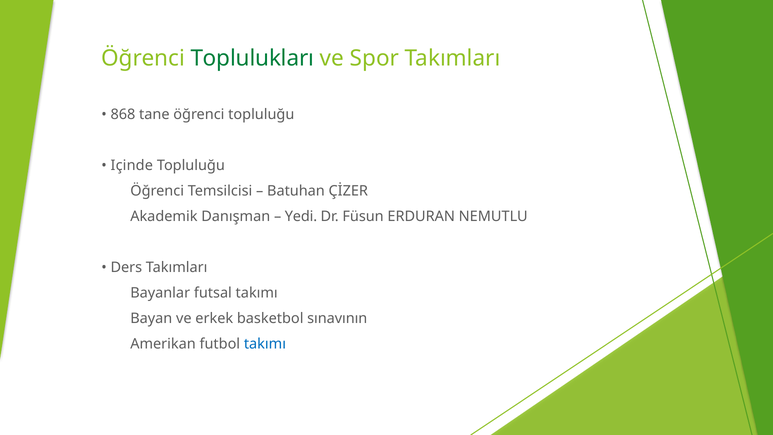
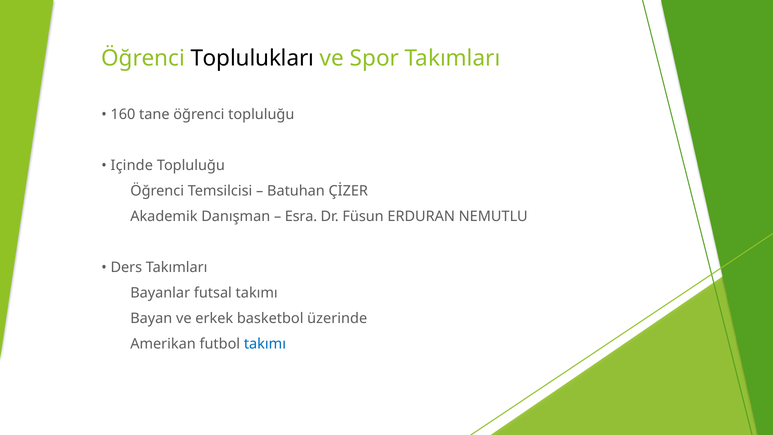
Toplulukları colour: green -> black (252, 58)
868: 868 -> 160 (123, 115)
Yedi: Yedi -> Esra (301, 216)
sınavının: sınavının -> üzerinde (337, 318)
